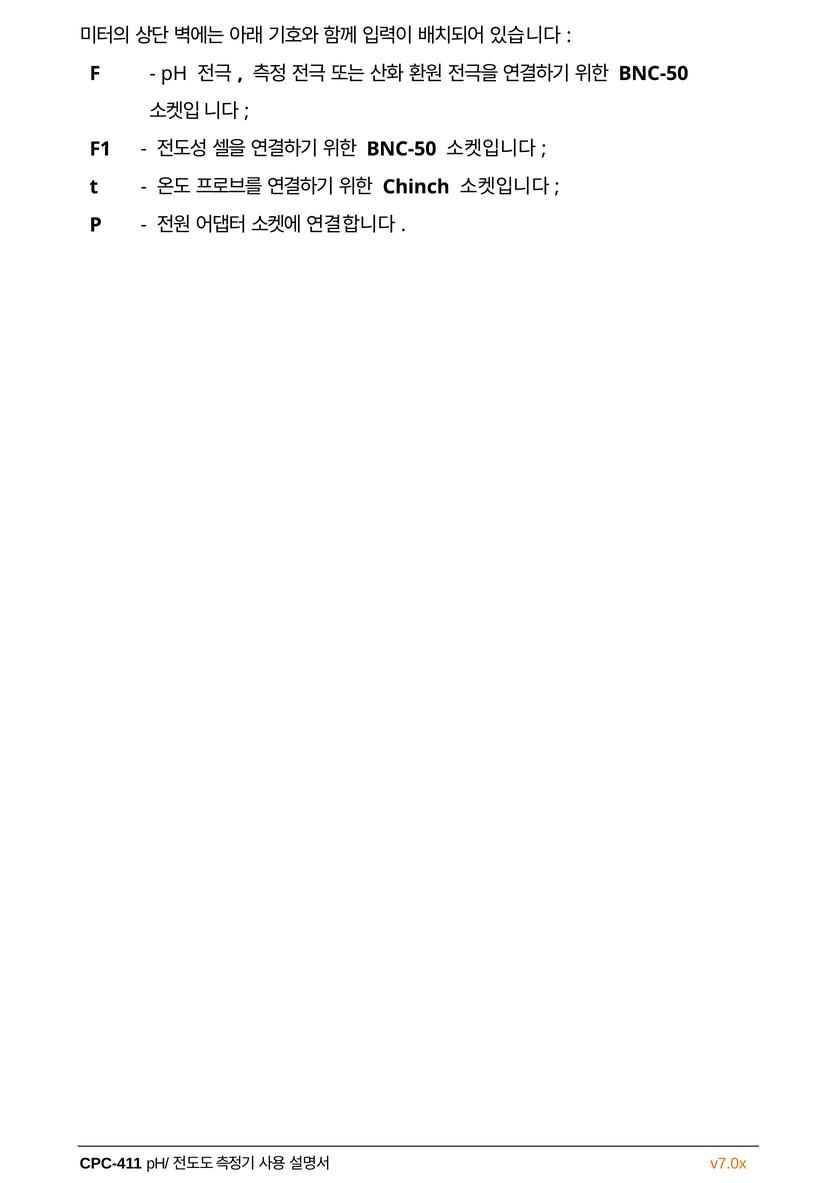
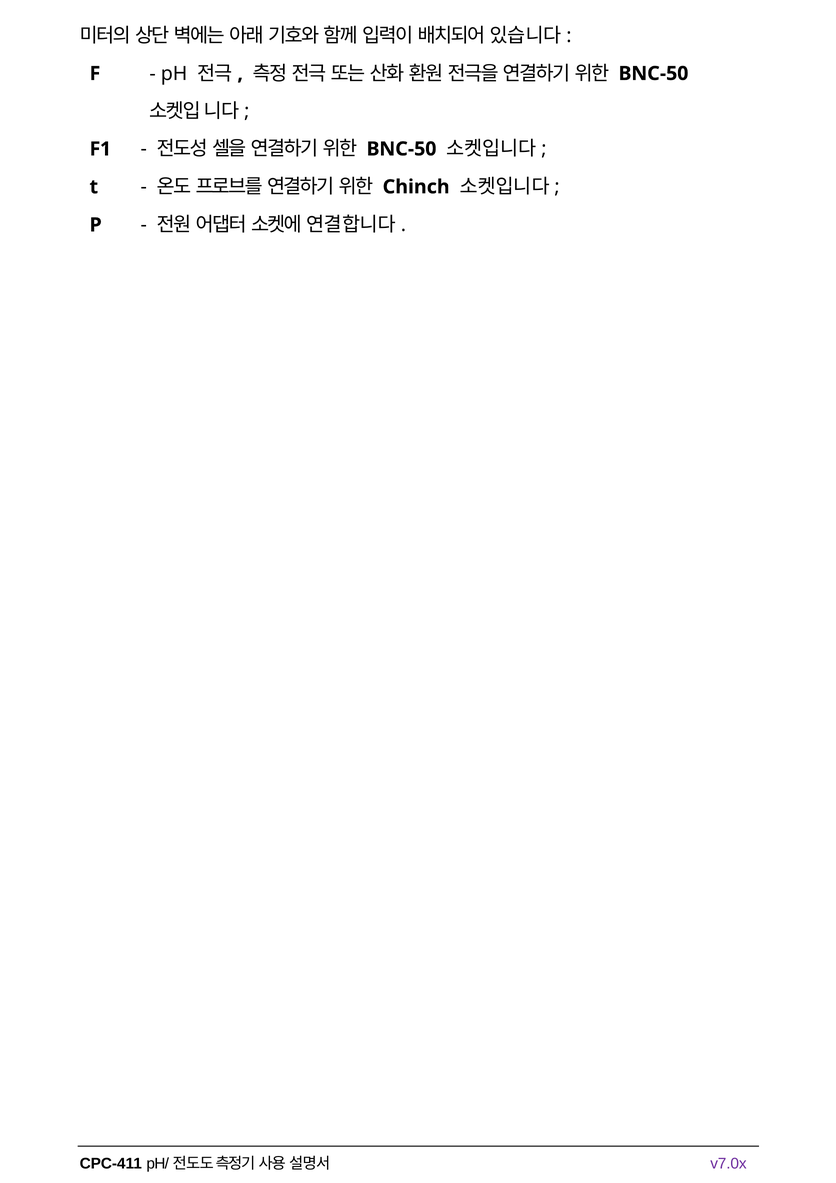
v7.0x colour: orange -> purple (728, 1164)
